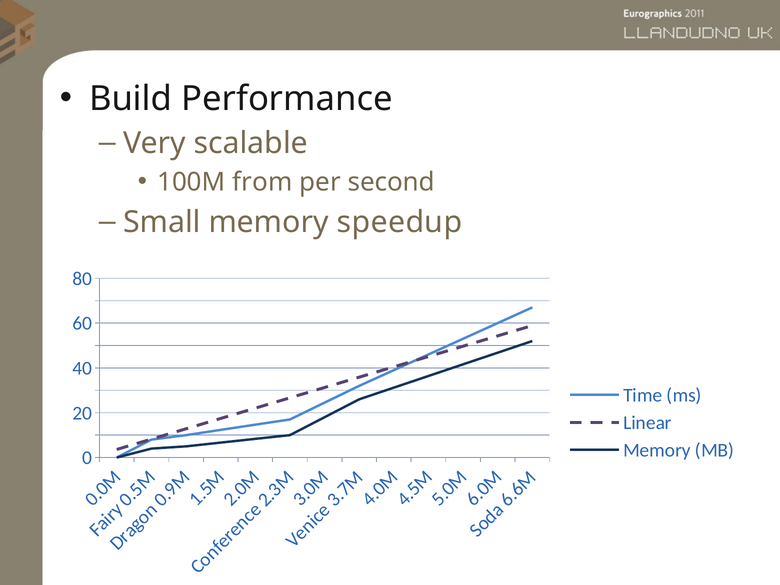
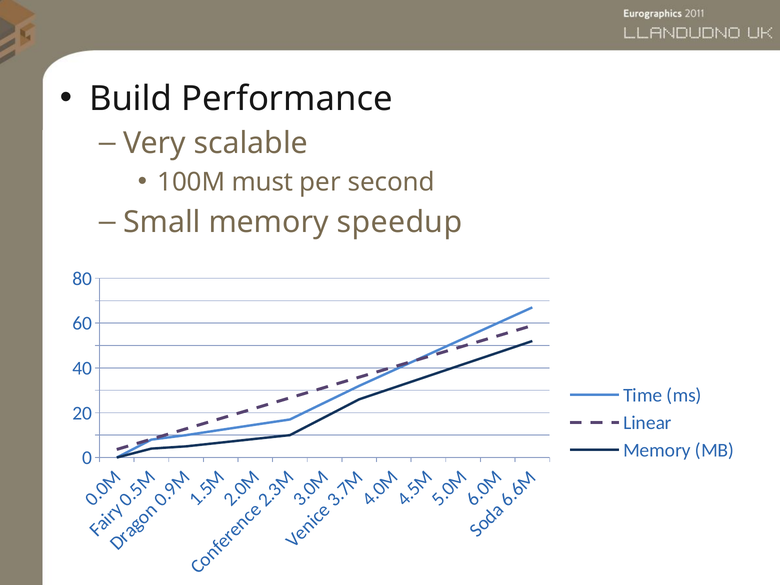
from: from -> must (263, 182)
